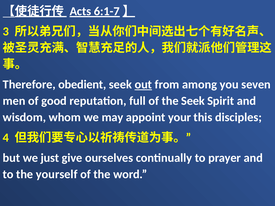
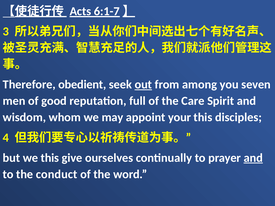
the Seek: Seek -> Care (193, 101)
we just: just -> this (50, 158)
and underline: none -> present (253, 158)
yourself: yourself -> conduct (57, 174)
